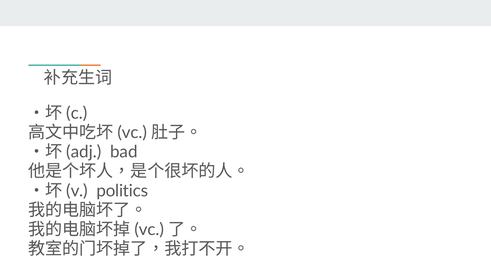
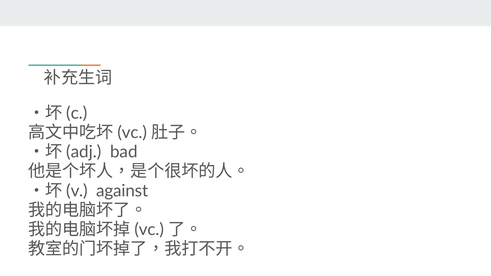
politics: politics -> against (122, 191)
